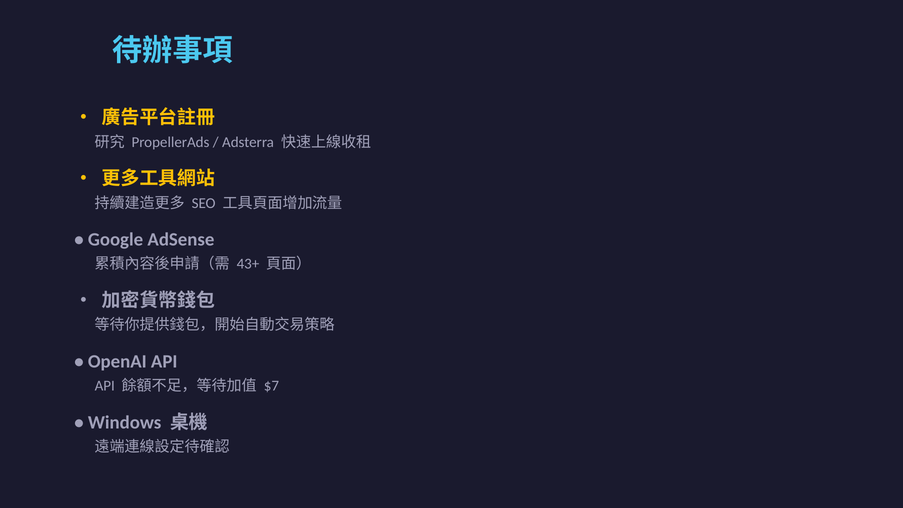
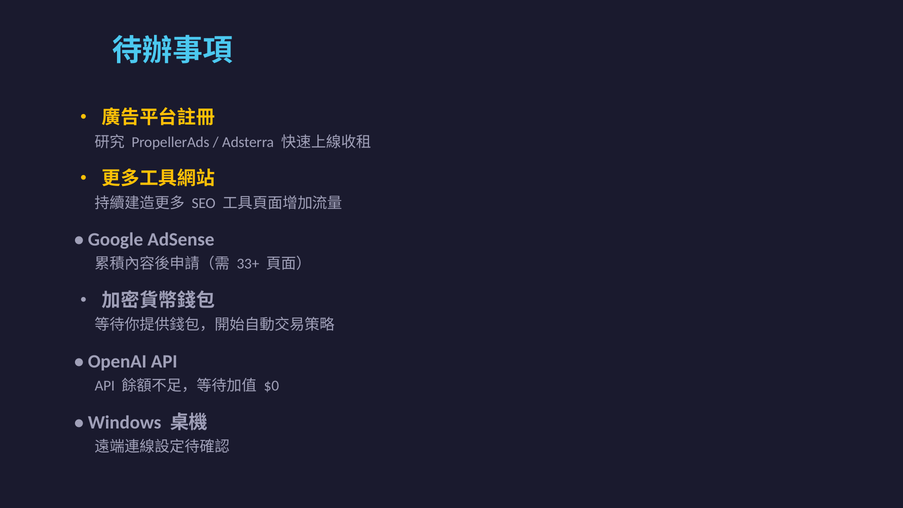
43+: 43+ -> 33+ (248, 264)
$7: $7 -> $0 (271, 386)
